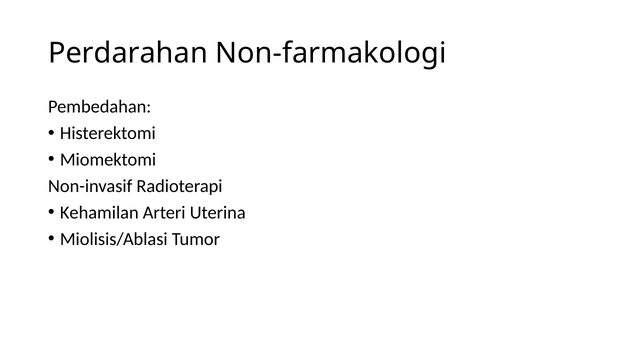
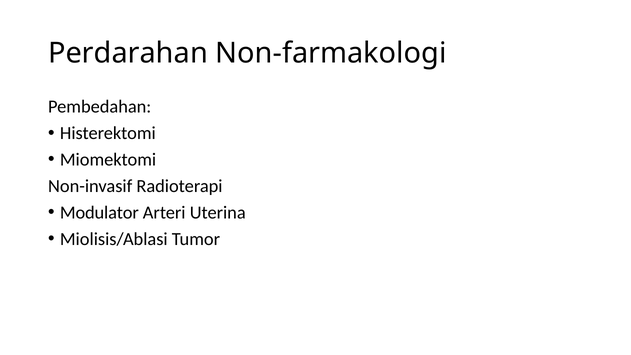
Kehamilan: Kehamilan -> Modulator (99, 213)
